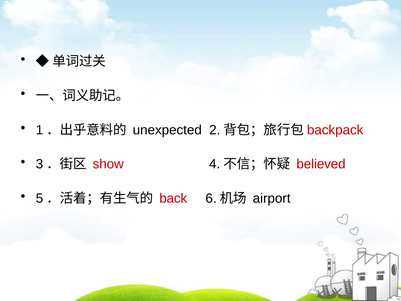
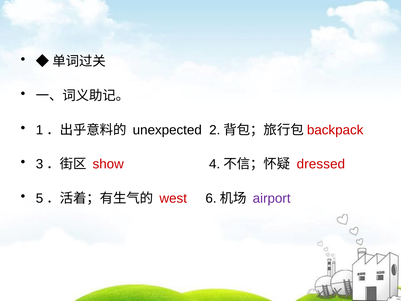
believed: believed -> dressed (321, 164)
back: back -> west (173, 198)
airport colour: black -> purple (272, 198)
